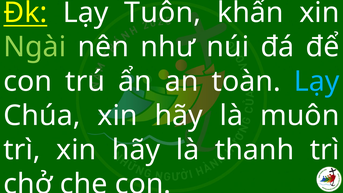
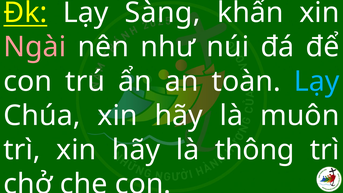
Tuôn: Tuôn -> Sàng (163, 13)
Ngài colour: light green -> pink (35, 47)
thanh: thanh -> thông (255, 150)
